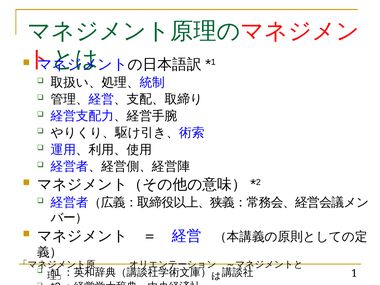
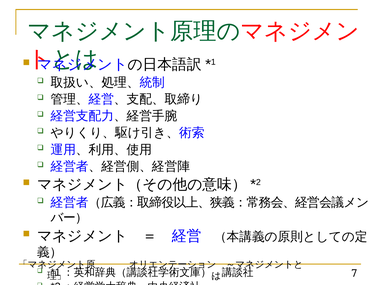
1: 1 -> 7 (354, 273)
